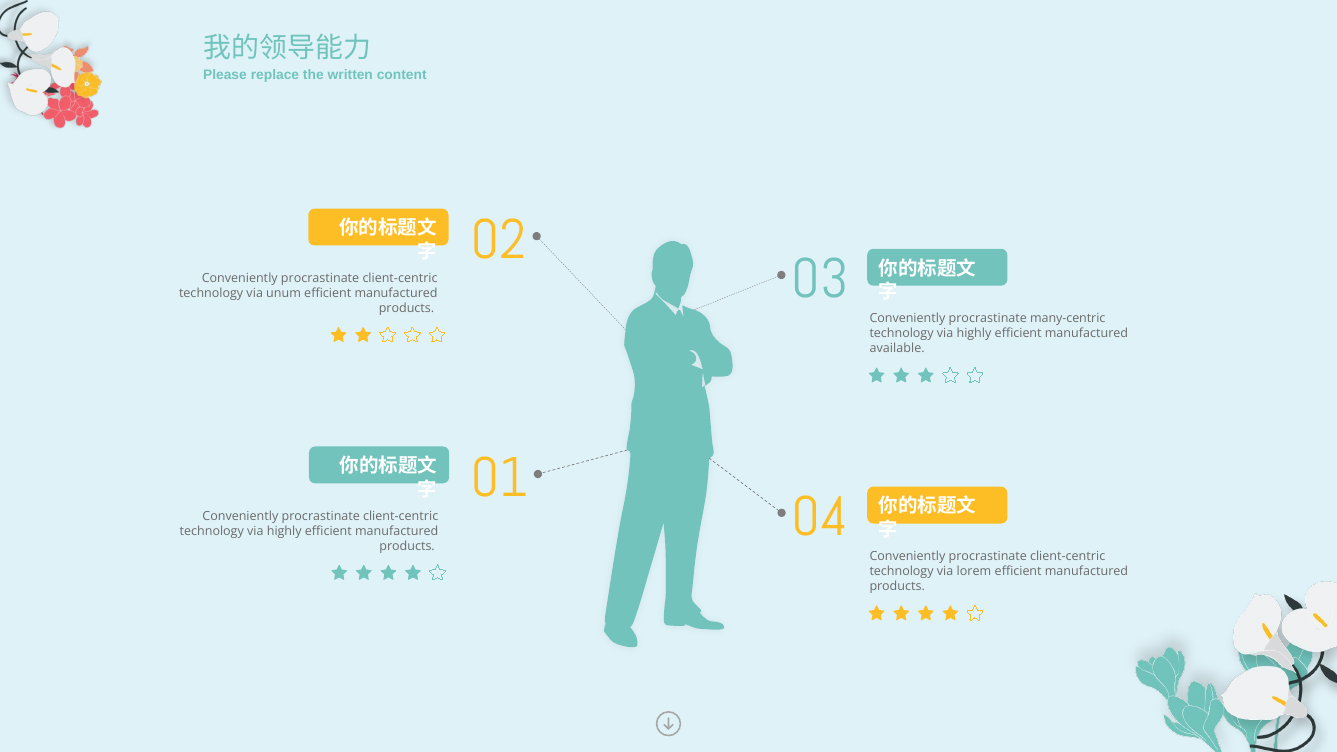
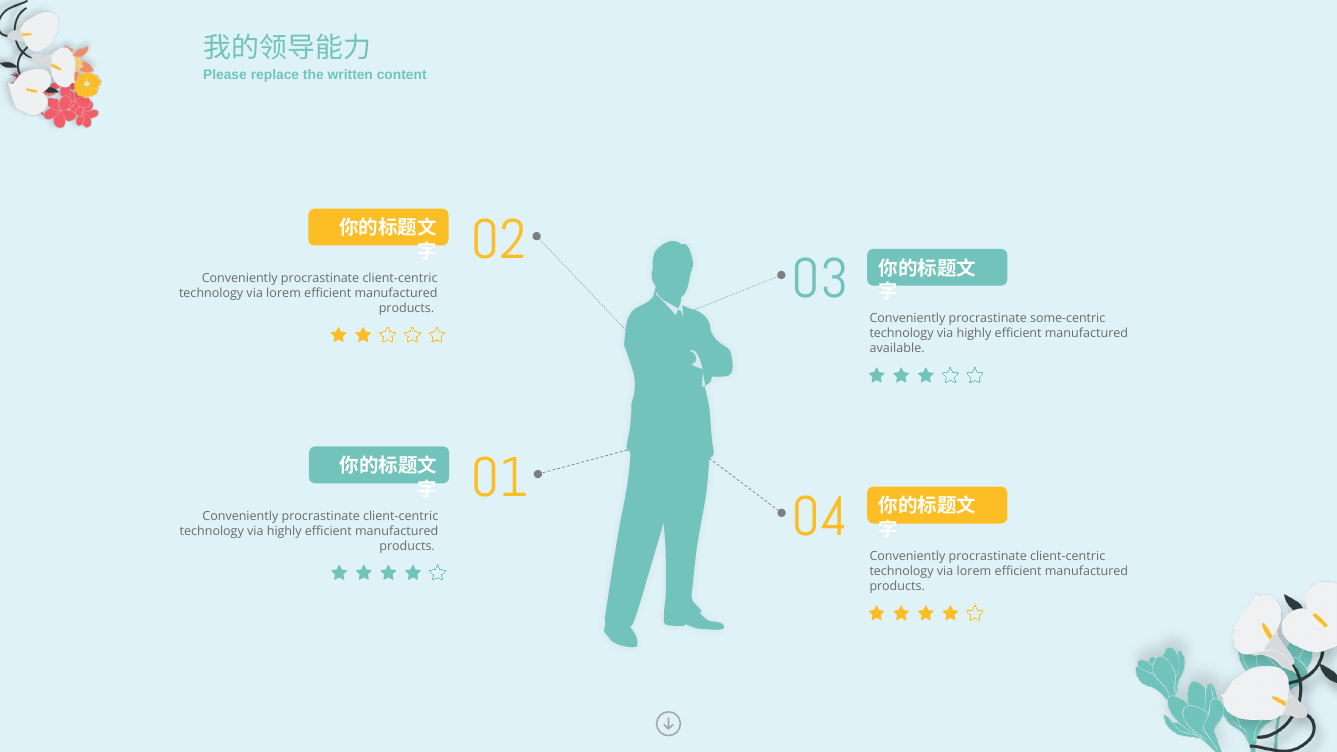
unum: unum -> lorem (284, 293)
many-centric: many-centric -> some-centric (1068, 319)
